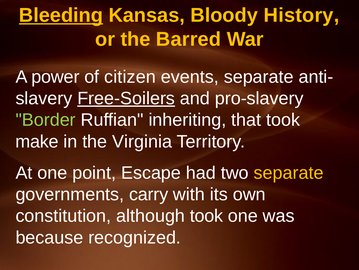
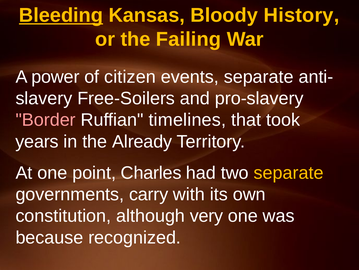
Barred: Barred -> Failing (189, 39)
Free-Soilers underline: present -> none (126, 98)
Border colour: light green -> pink (46, 120)
inheriting: inheriting -> timelines (187, 120)
make: make -> years (37, 141)
Virginia: Virginia -> Already (142, 141)
Escape: Escape -> Charles (151, 172)
although took: took -> very (206, 215)
